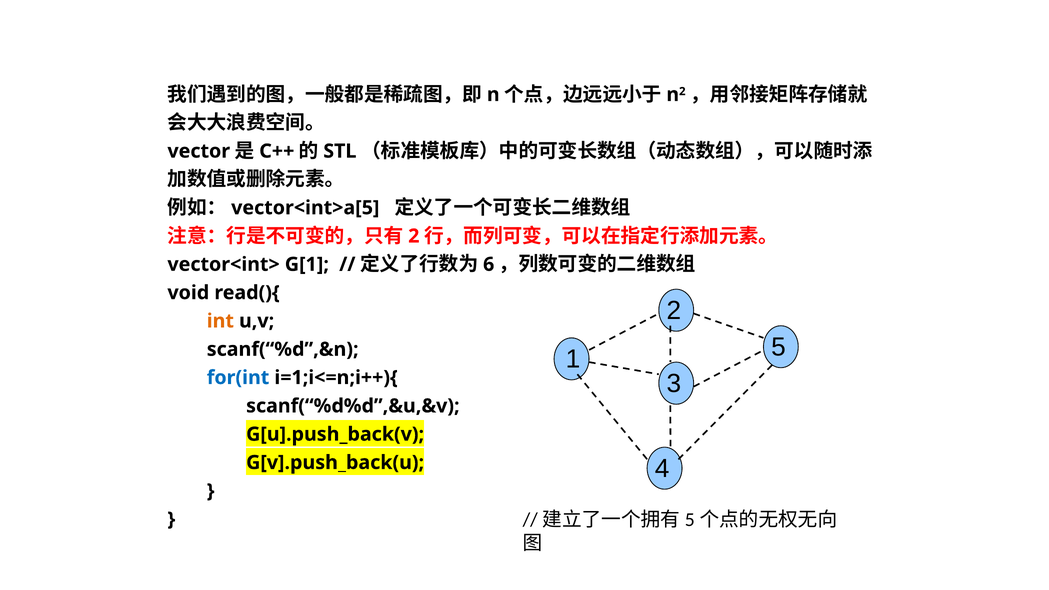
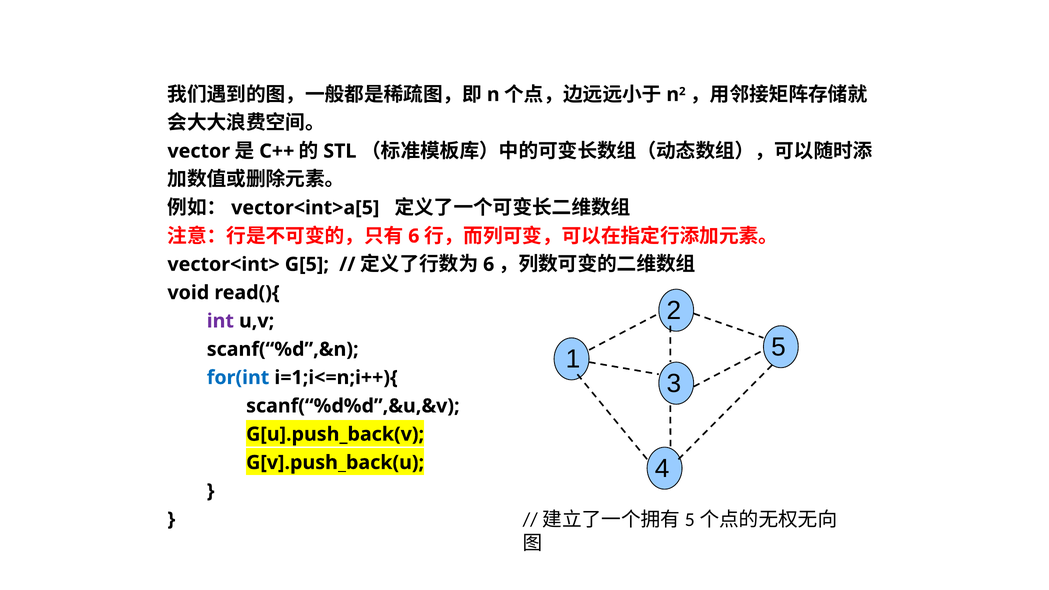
2: 2 -> 6 (414, 236)
G[1: G[1 -> G[5 (307, 264)
int colour: orange -> purple (220, 321)
